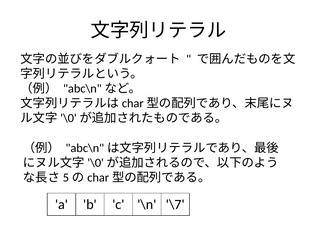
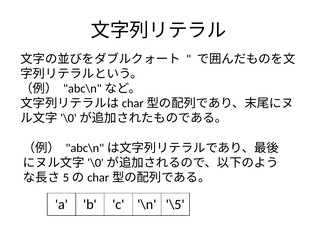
\7: \7 -> \5 (175, 205)
